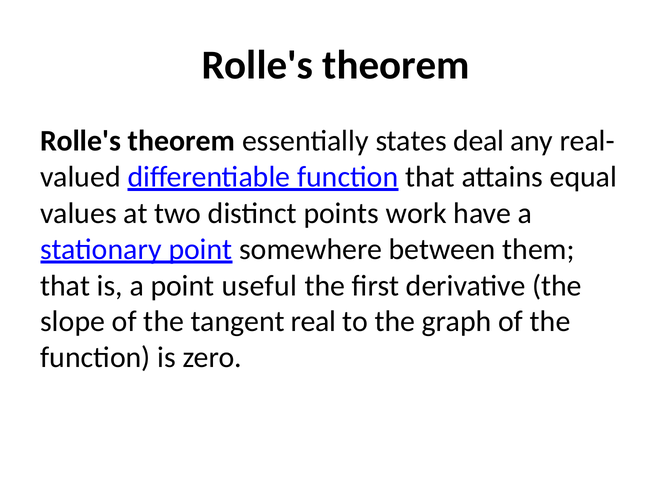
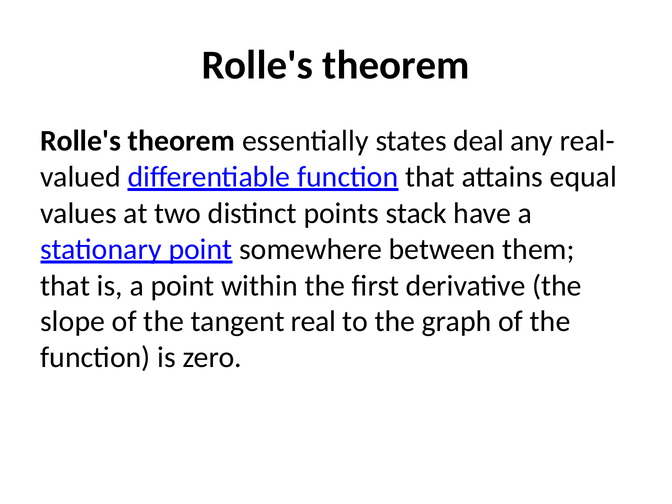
work: work -> stack (416, 213)
useful: useful -> within (259, 286)
